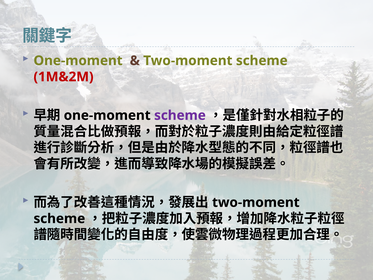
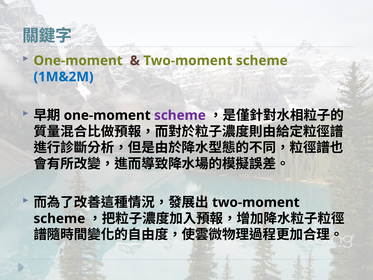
1M&2M colour: red -> blue (64, 77)
